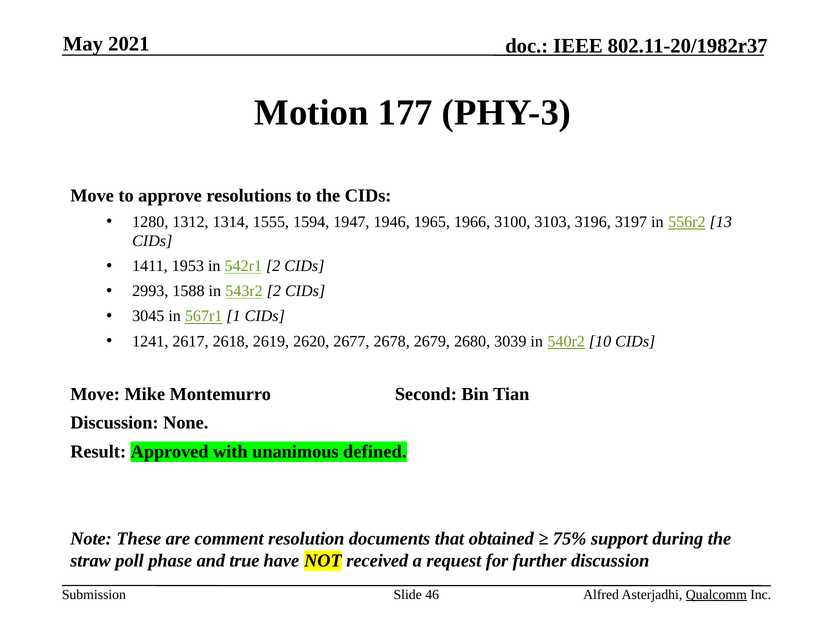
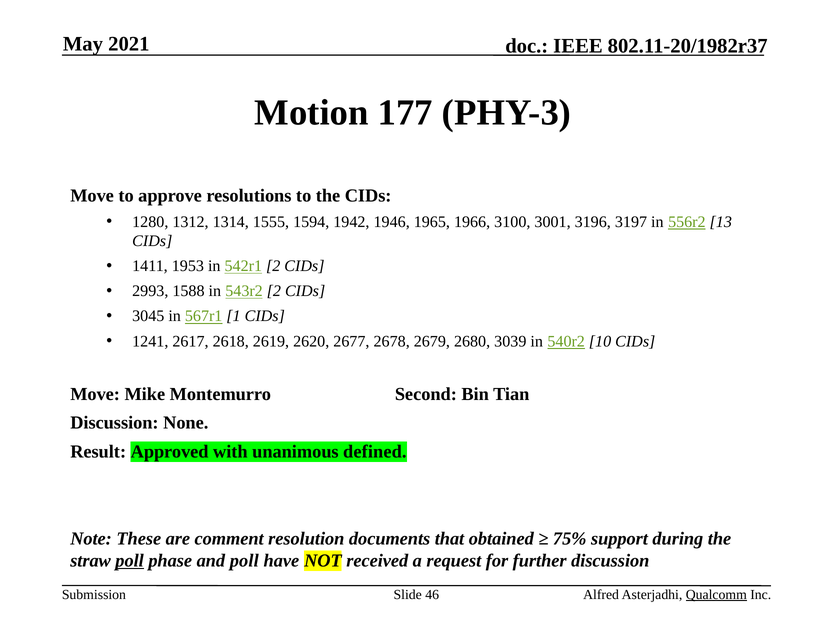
1947: 1947 -> 1942 (351, 222)
3103: 3103 -> 3001 (553, 222)
poll underline: none -> present (130, 560)
and true: true -> poll (244, 560)
